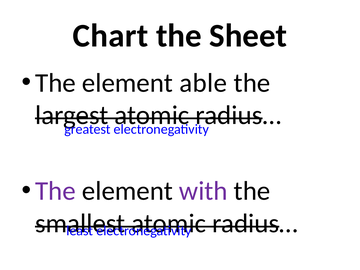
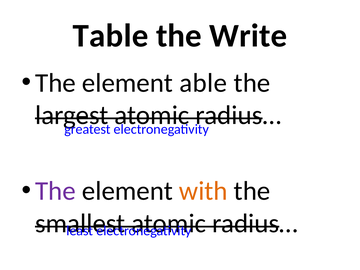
Chart: Chart -> Table (110, 36)
Sheet: Sheet -> Write (248, 36)
with colour: purple -> orange (203, 191)
